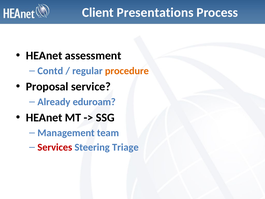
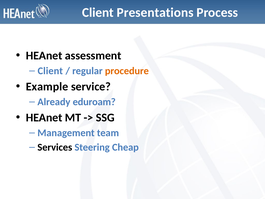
Contd: Contd -> Client (50, 71)
Proposal: Proposal -> Example (47, 87)
Services colour: red -> black (55, 147)
Triage: Triage -> Cheap (125, 147)
